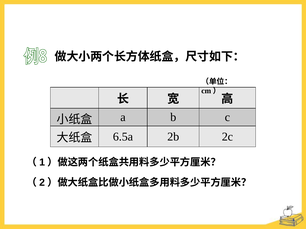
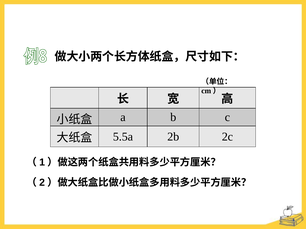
6.5a: 6.5a -> 5.5a (123, 137)
